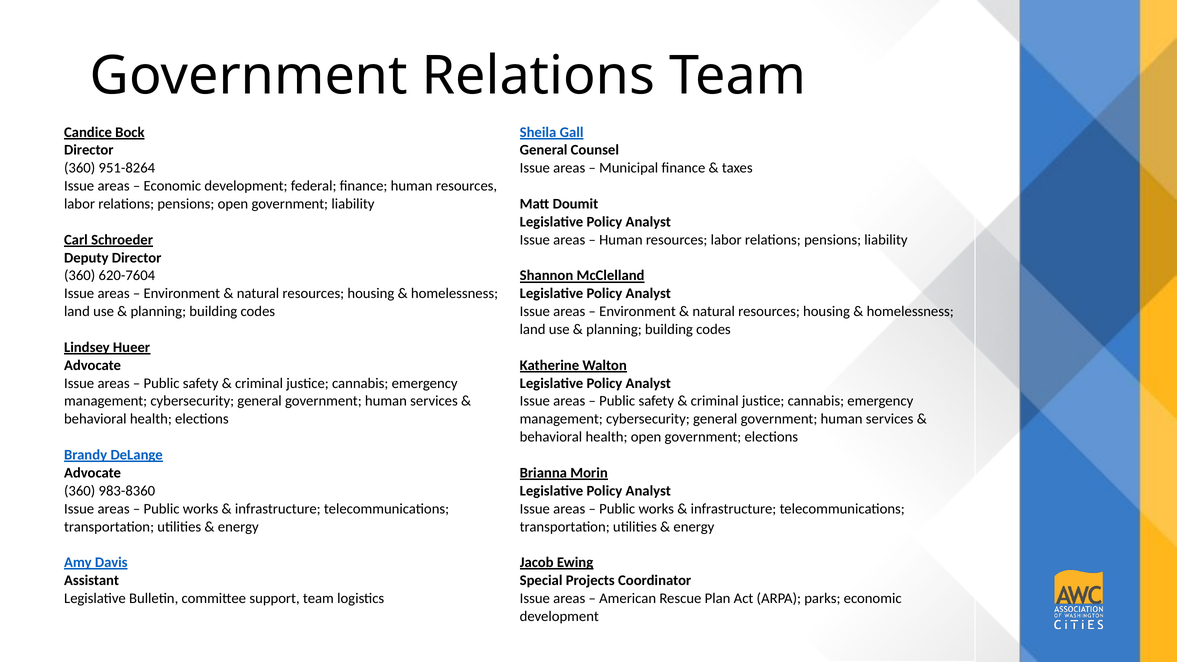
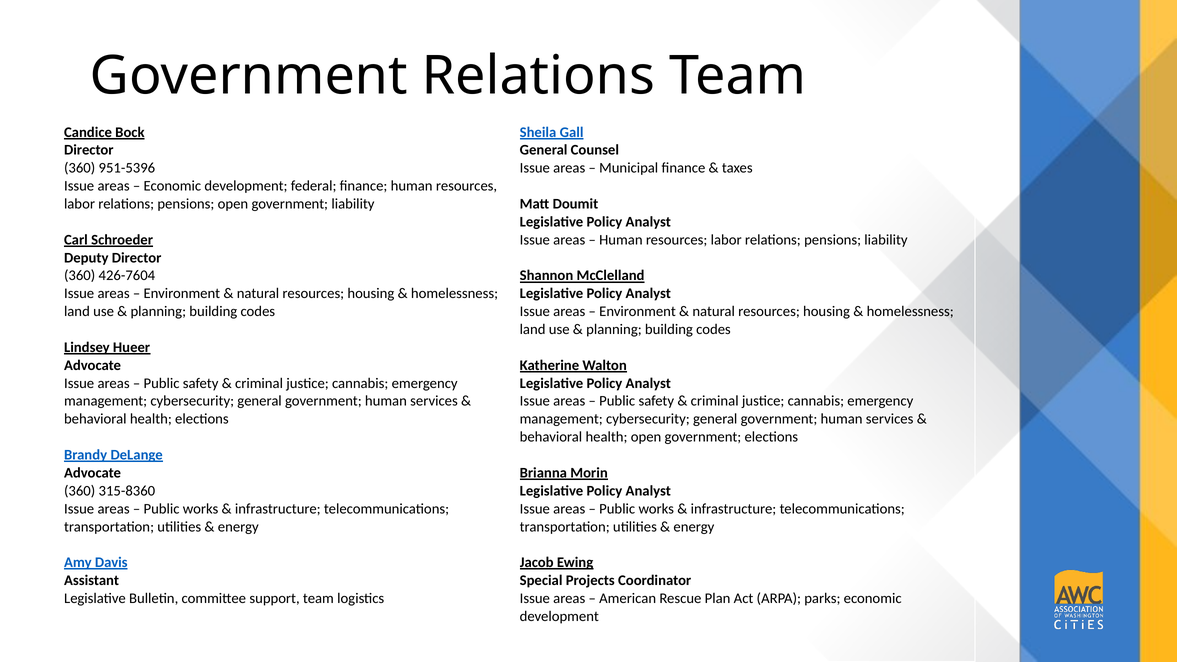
951-8264: 951-8264 -> 951-5396 (127, 168)
620-7604: 620-7604 -> 426-7604 (127, 276)
983-8360: 983-8360 -> 315-8360 (127, 491)
